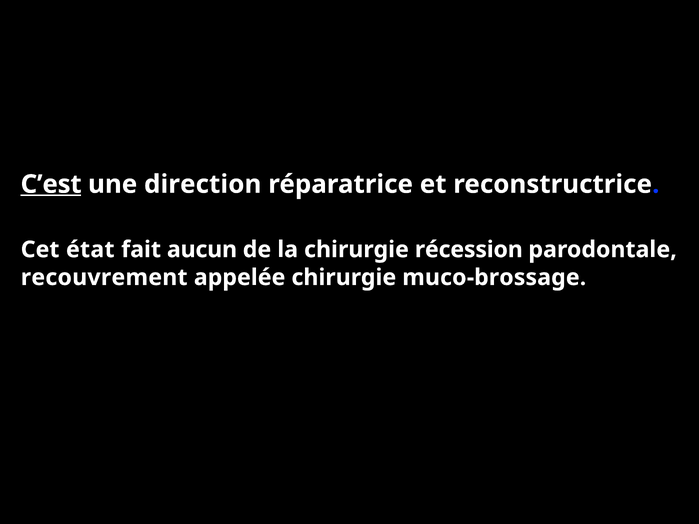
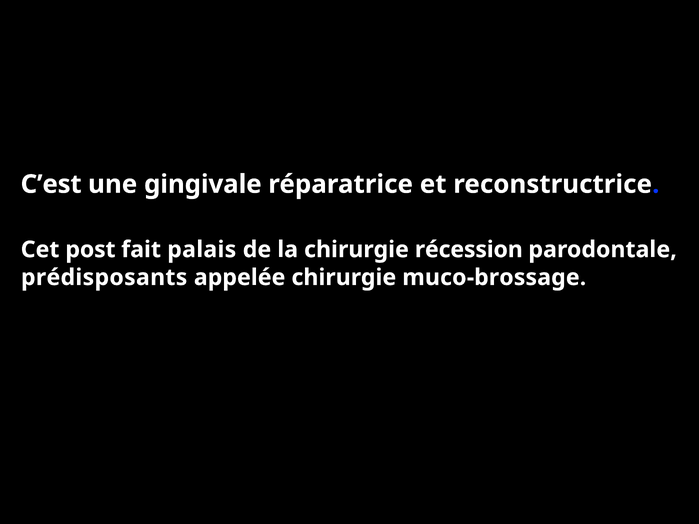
C’est underline: present -> none (51, 184)
direction: direction -> gingivale (203, 184)
état: état -> post (90, 250)
aucun: aucun -> palais (202, 250)
recouvrement: recouvrement -> prédisposants (104, 278)
